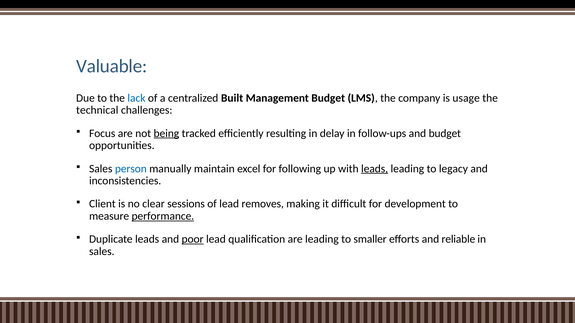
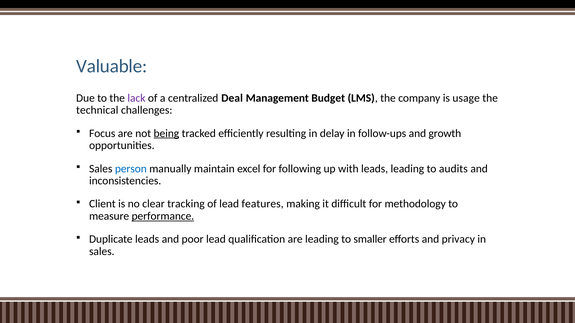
lack colour: blue -> purple (136, 98)
Built: Built -> Deal (232, 98)
and budget: budget -> growth (445, 133)
leads underline: present -> none (375, 169)
legacy: legacy -> audits (453, 169)
sessions: sessions -> tracking (186, 204)
removes: removes -> features (263, 204)
development: development -> methodology (415, 204)
poor underline: present -> none (193, 240)
reliable: reliable -> privacy (458, 240)
